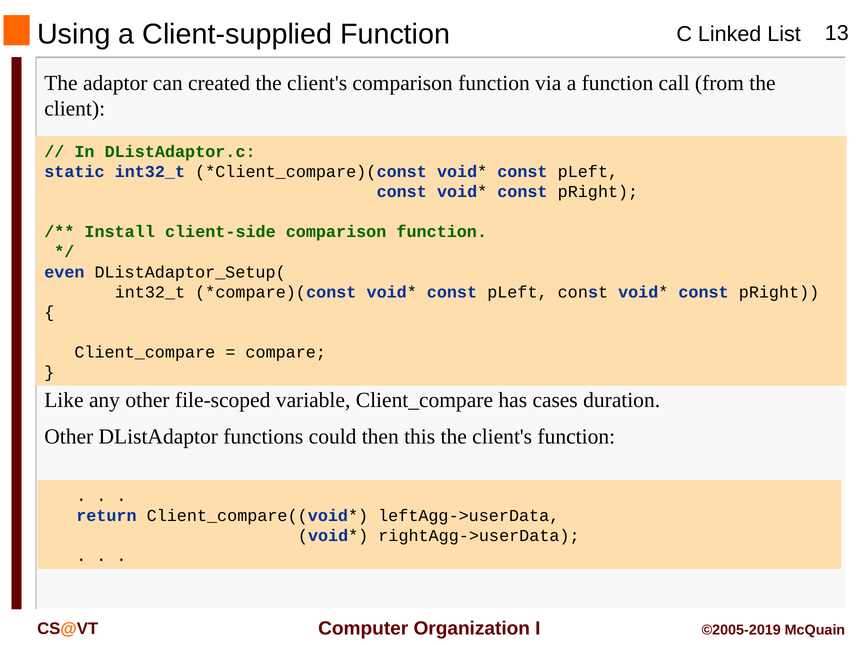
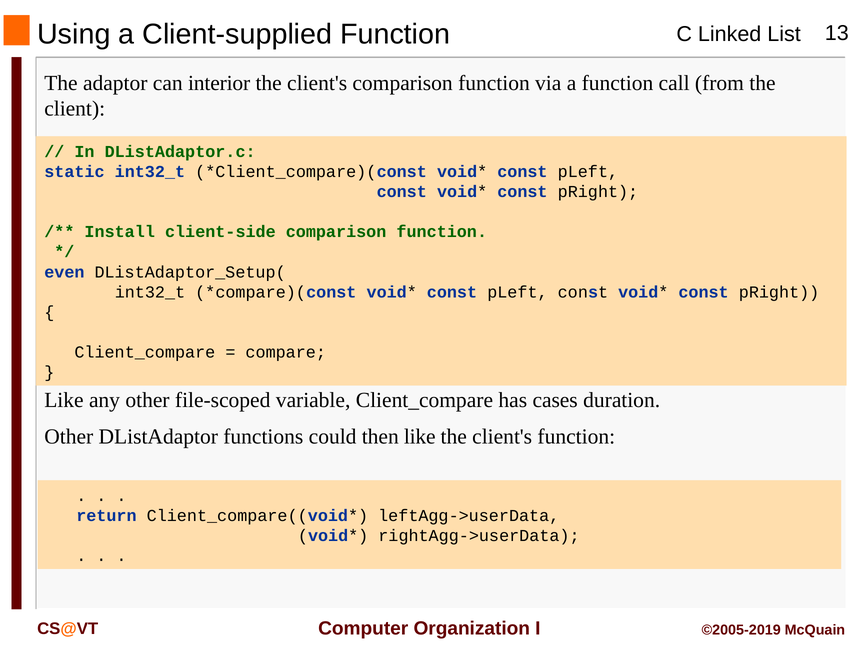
created: created -> interior (219, 83)
then this: this -> like (420, 437)
